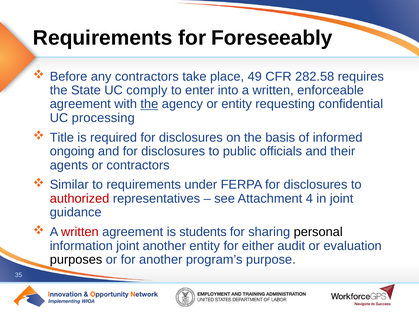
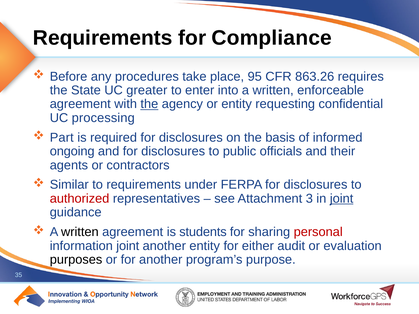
Foreseeably: Foreseeably -> Compliance (272, 38)
any contractors: contractors -> procedures (147, 77)
49: 49 -> 95 (255, 77)
282.58: 282.58 -> 863.26 (315, 77)
comply: comply -> greater (147, 90)
Title: Title -> Part (62, 138)
4: 4 -> 3 (309, 199)
joint underline: none -> present (342, 199)
written colour: red -> black (80, 232)
personal colour: black -> red (318, 232)
